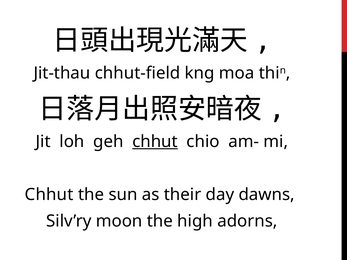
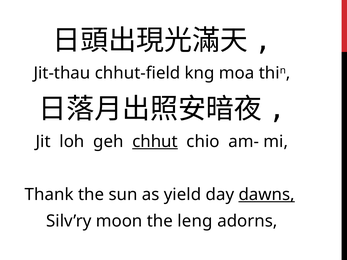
Chhut: Chhut -> Thank (49, 195)
their: their -> yield (182, 195)
dawns underline: none -> present (267, 195)
high: high -> leng (195, 221)
